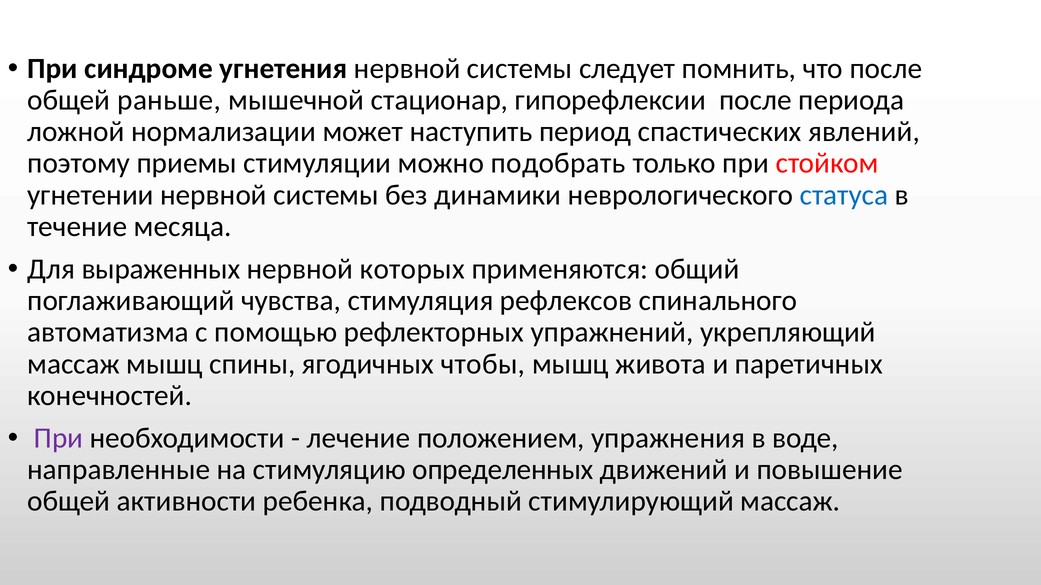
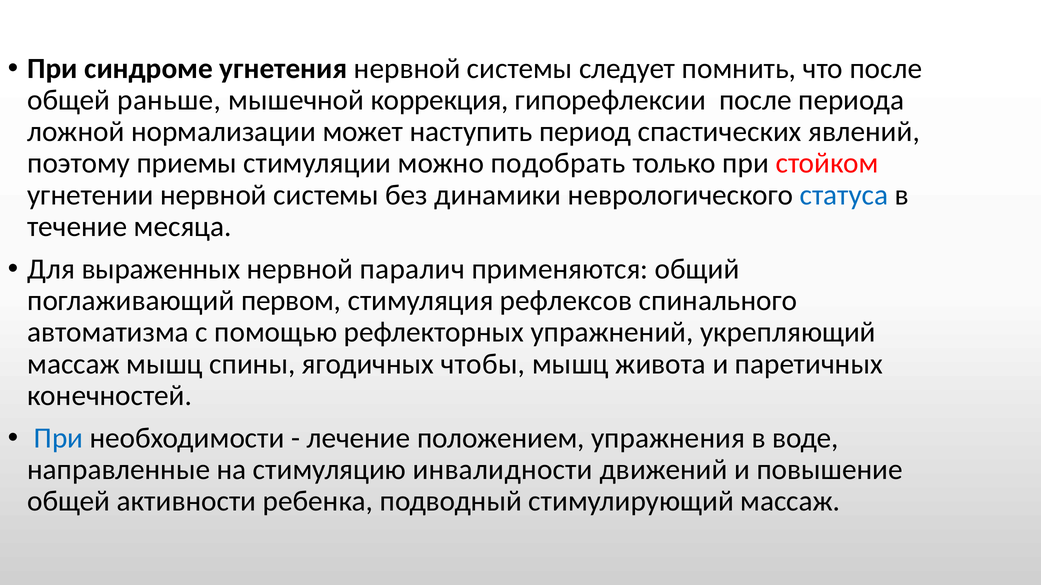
стационар: стационар -> коррекция (440, 100)
которых: которых -> паралич (412, 269)
чувства: чувства -> первом (291, 301)
При colour: purple -> blue (59, 438)
определенных: определенных -> инвалидности (503, 470)
